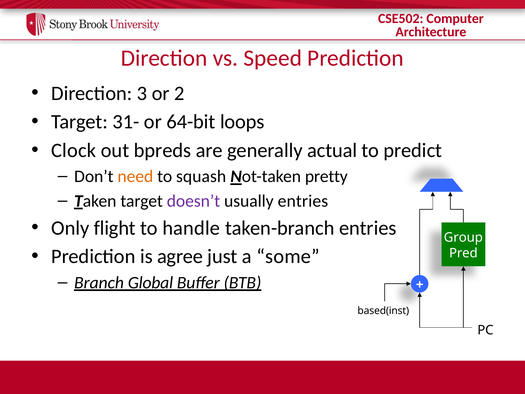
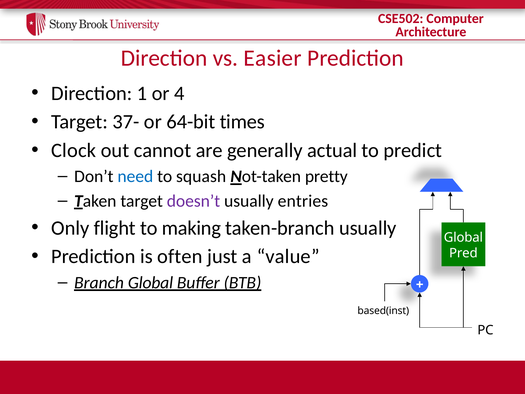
Speed: Speed -> Easier (273, 58)
3: 3 -> 1 (142, 93)
2: 2 -> 4 (179, 93)
31-: 31- -> 37- (126, 122)
loops: loops -> times (242, 122)
bpreds: bpreds -> cannot (162, 150)
need colour: orange -> blue (135, 176)
handle: handle -> making (191, 228)
taken-branch entries: entries -> usually (368, 228)
Group: Group -> Global (463, 237)
agree: agree -> often (180, 256)
some: some -> value (288, 256)
